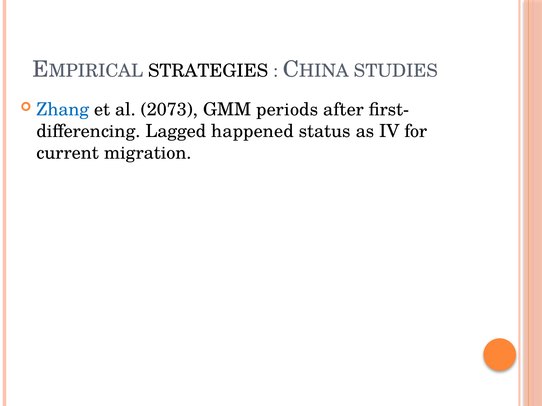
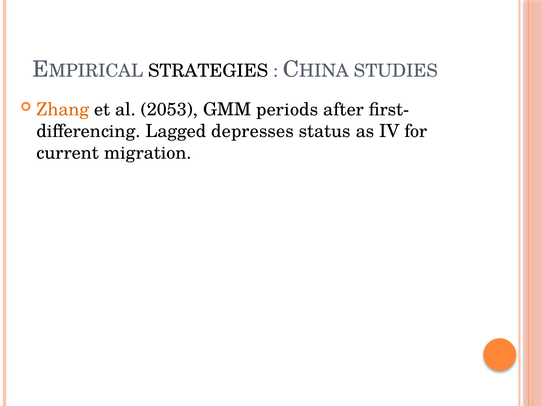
Zhang colour: blue -> orange (63, 110)
2073: 2073 -> 2053 (169, 110)
happened: happened -> depresses (252, 131)
